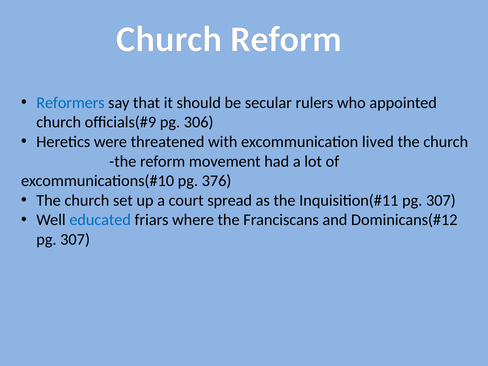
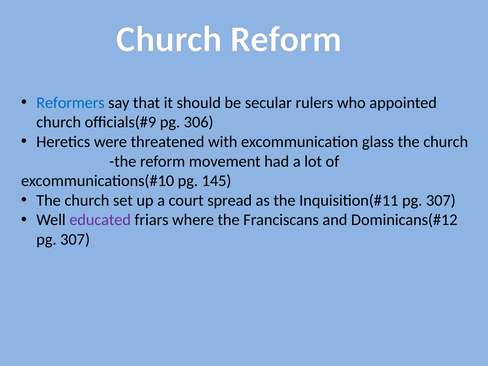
lived: lived -> glass (378, 142)
376: 376 -> 145 (217, 181)
educated colour: blue -> purple (100, 220)
